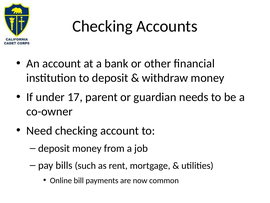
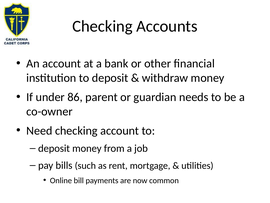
17: 17 -> 86 (75, 97)
